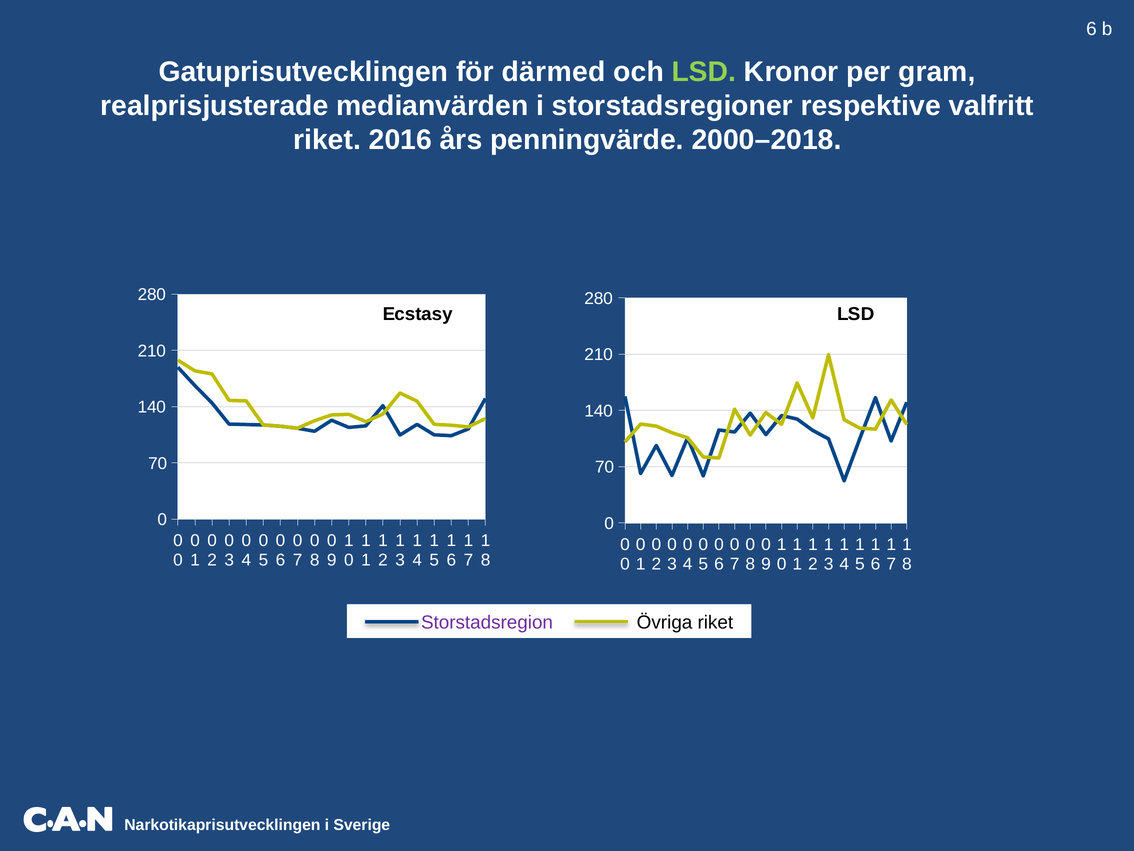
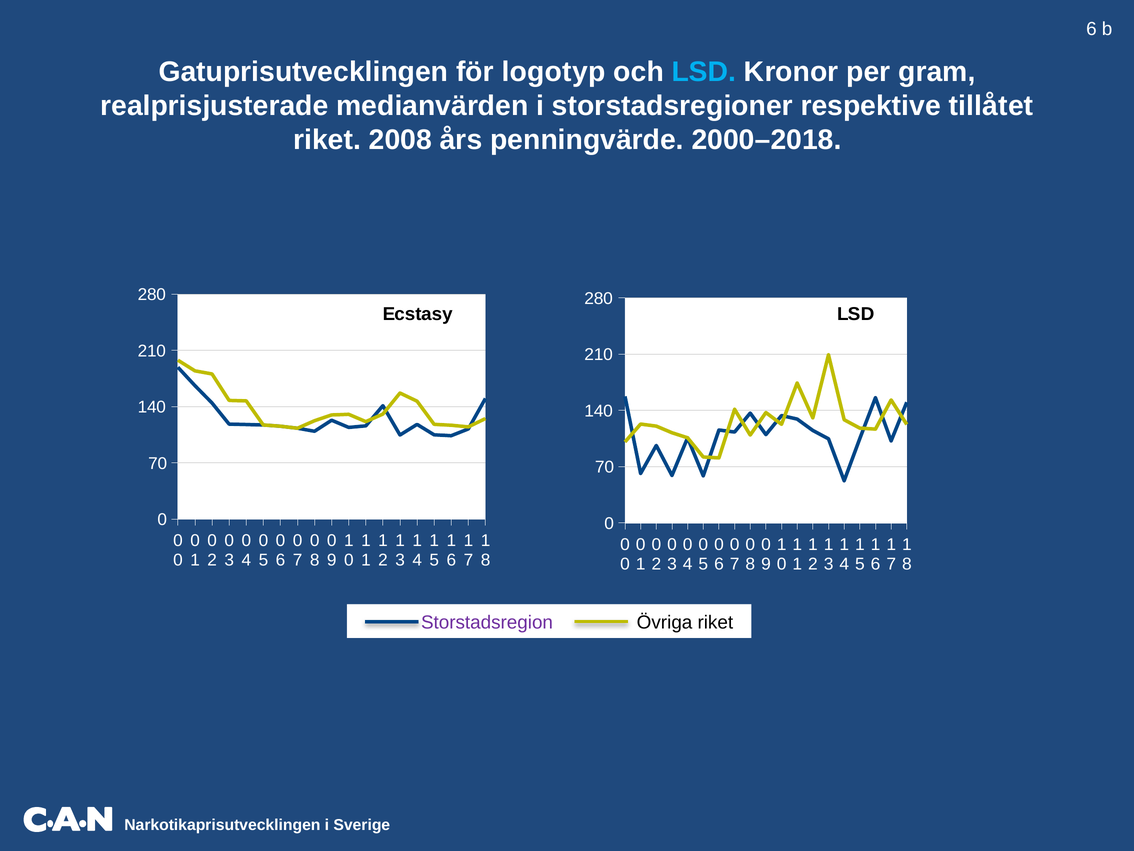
därmed: därmed -> logotyp (553, 72)
LSD colour: light green -> light blue (704, 72)
valfritt: valfritt -> tillåtet (991, 106)
2016: 2016 -> 2008 (400, 140)
